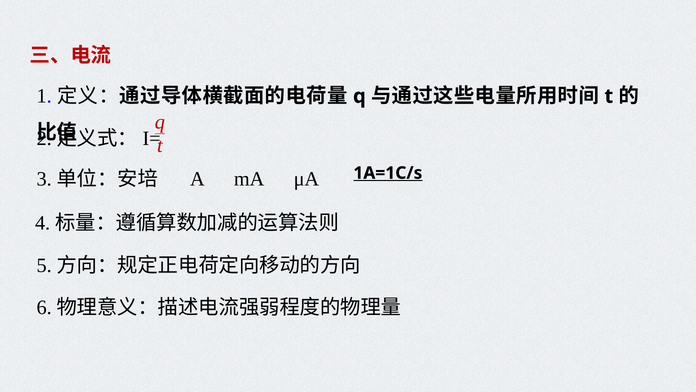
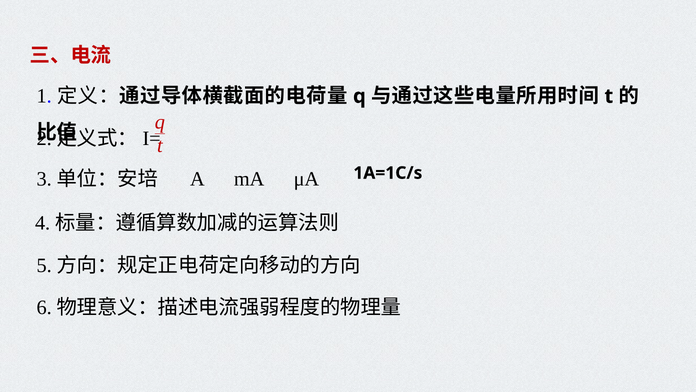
1A=1C/s underline: present -> none (388, 173)
